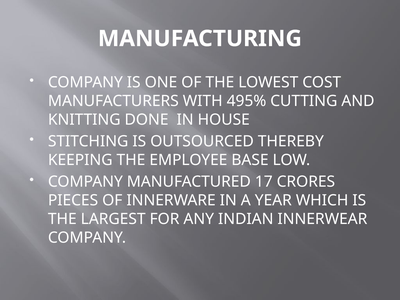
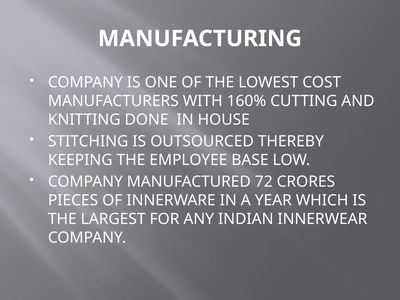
495%: 495% -> 160% (246, 101)
17: 17 -> 72 (264, 182)
